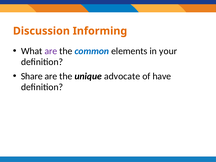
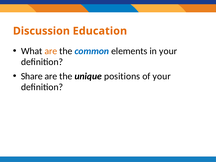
Informing: Informing -> Education (100, 31)
are colour: purple -> orange (51, 51)
advocate: advocate -> positions (122, 76)
of have: have -> your (162, 76)
